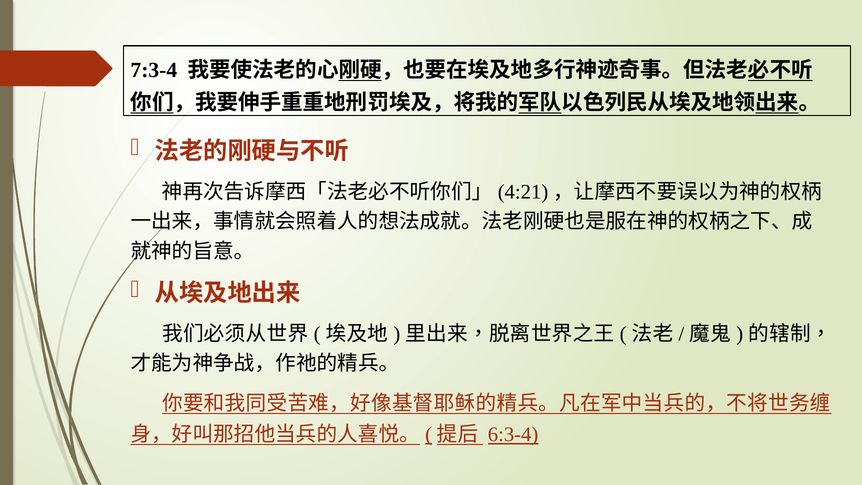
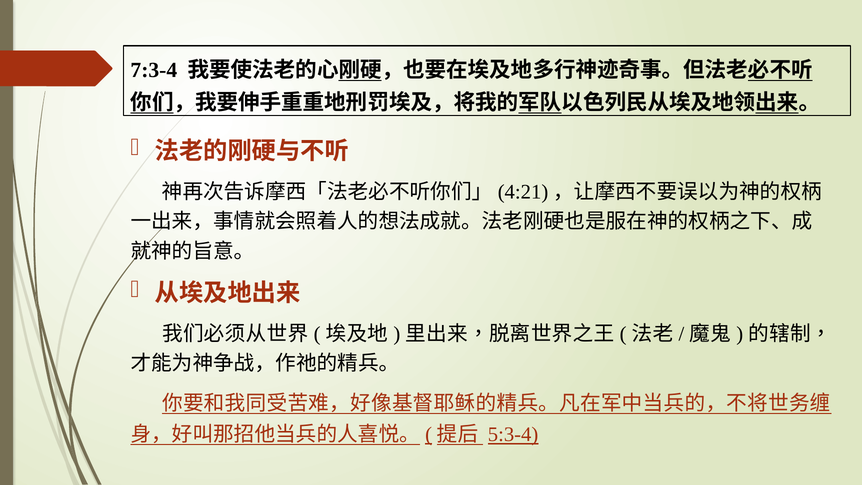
6:3-4: 6:3-4 -> 5:3-4 (513, 434)
